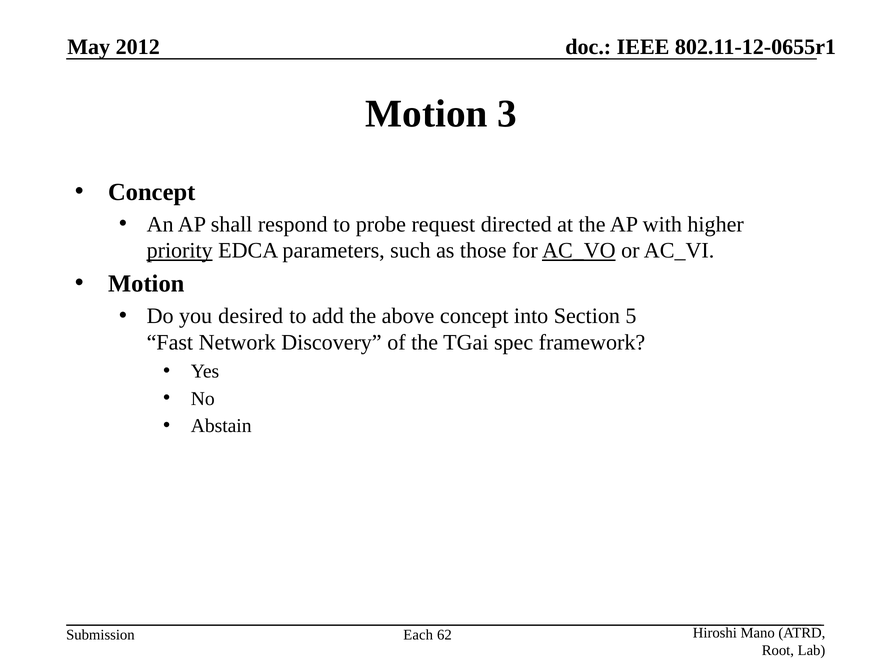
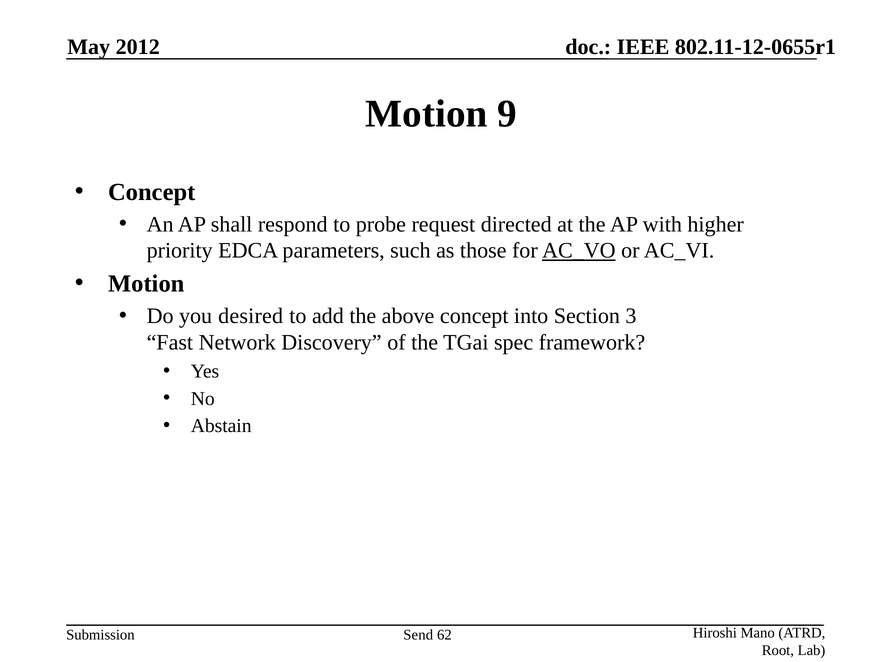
3: 3 -> 9 (507, 114)
priority underline: present -> none (180, 251)
5: 5 -> 3 (631, 316)
Each: Each -> Send (418, 635)
